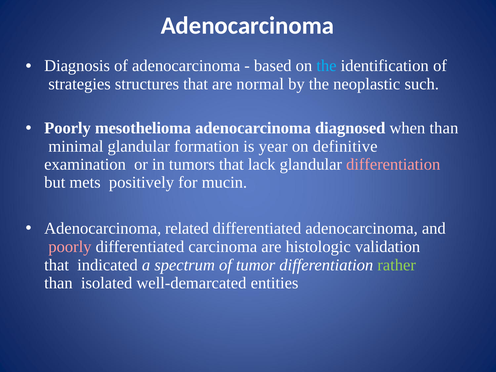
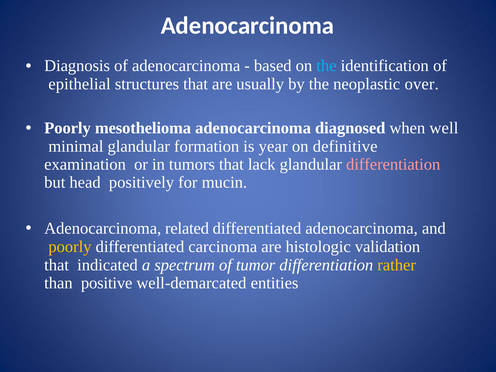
strategies: strategies -> epithelial (80, 84)
normal: normal -> usually (260, 84)
such: such -> over (422, 84)
when than: than -> well (444, 128)
mets: mets -> head (85, 182)
poorly colour: pink -> yellow (70, 247)
rather colour: light green -> yellow (397, 265)
isolated: isolated -> positive (107, 283)
